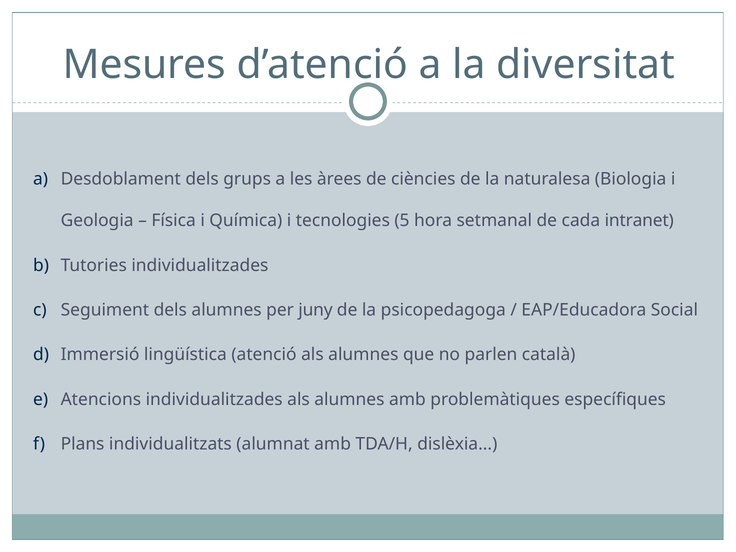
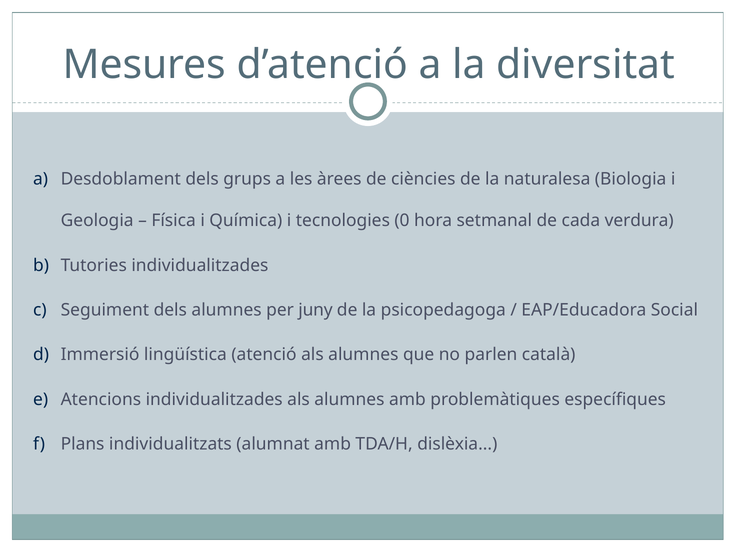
5: 5 -> 0 (402, 221)
intranet: intranet -> verdura (639, 221)
